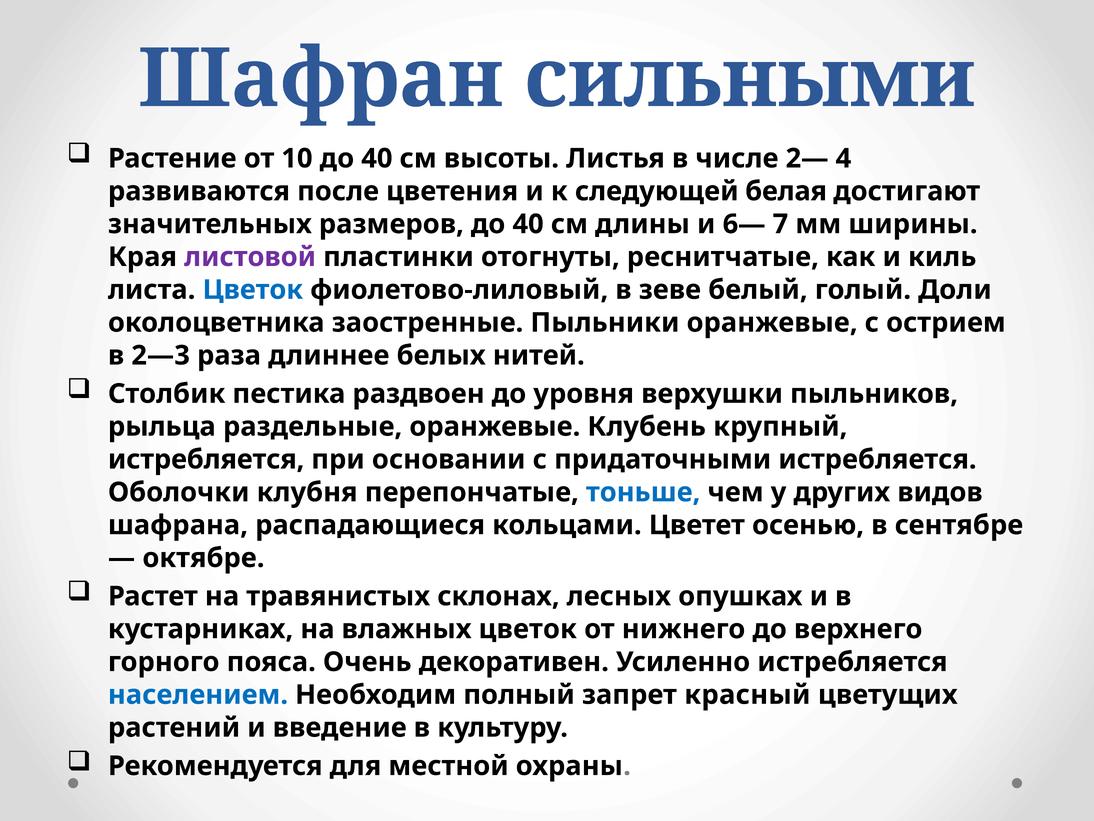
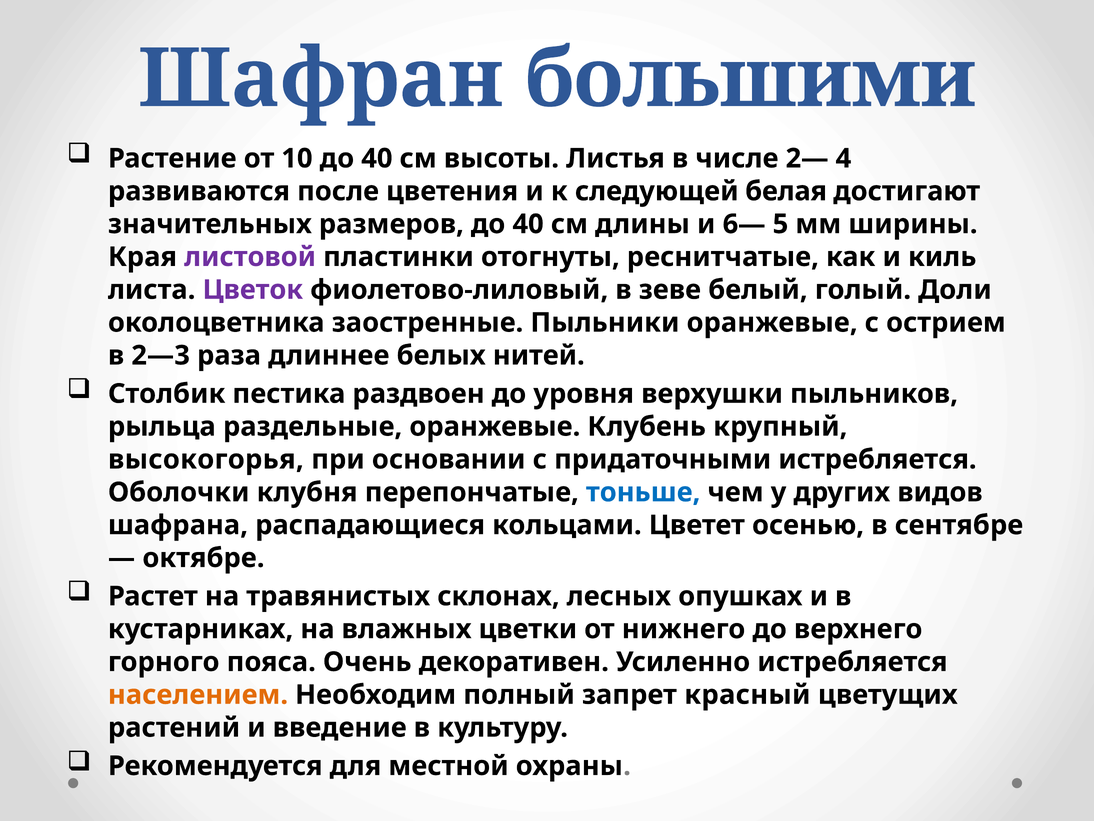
сильными: сильными -> большими (750, 79)
7: 7 -> 5 (780, 224)
Цветок colour: blue -> purple (253, 290)
истребляется: истребляется -> высокогорья (206, 459)
влажных цветок: цветок -> цветки (528, 629)
населением colour: blue -> orange (198, 694)
